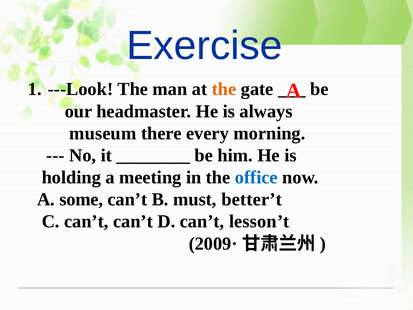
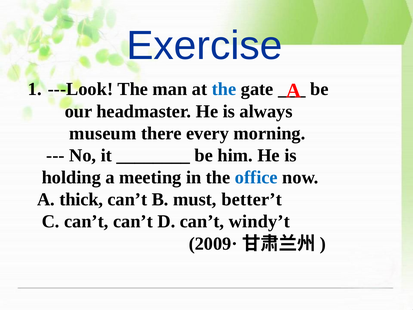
the colour: orange -> blue (224, 89)
some: some -> thick (81, 199)
lesson’t: lesson’t -> windy’t (259, 221)
